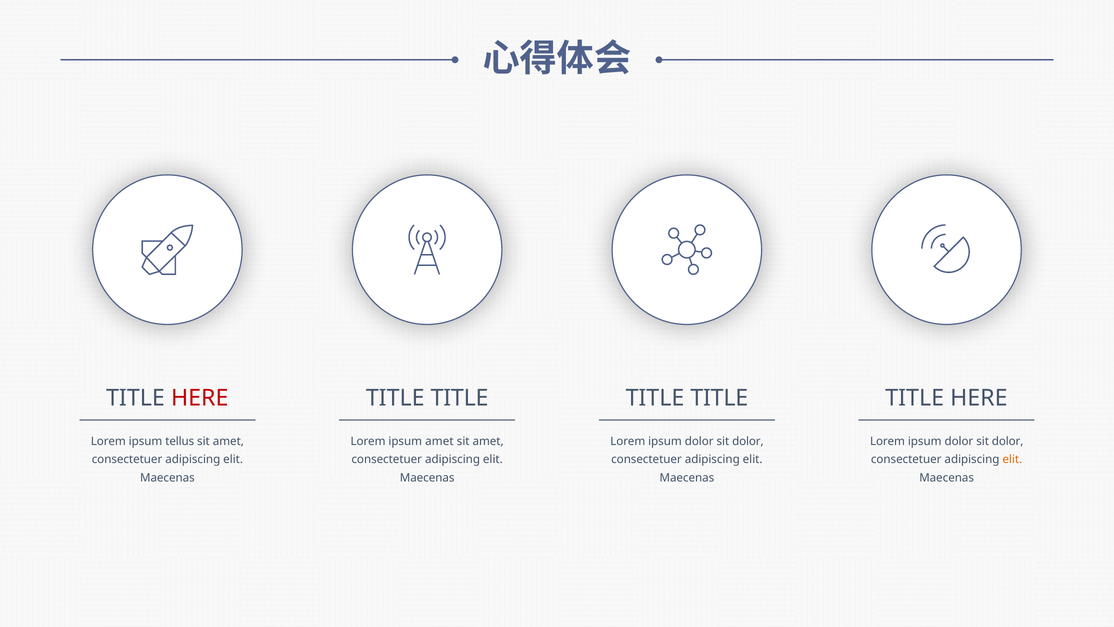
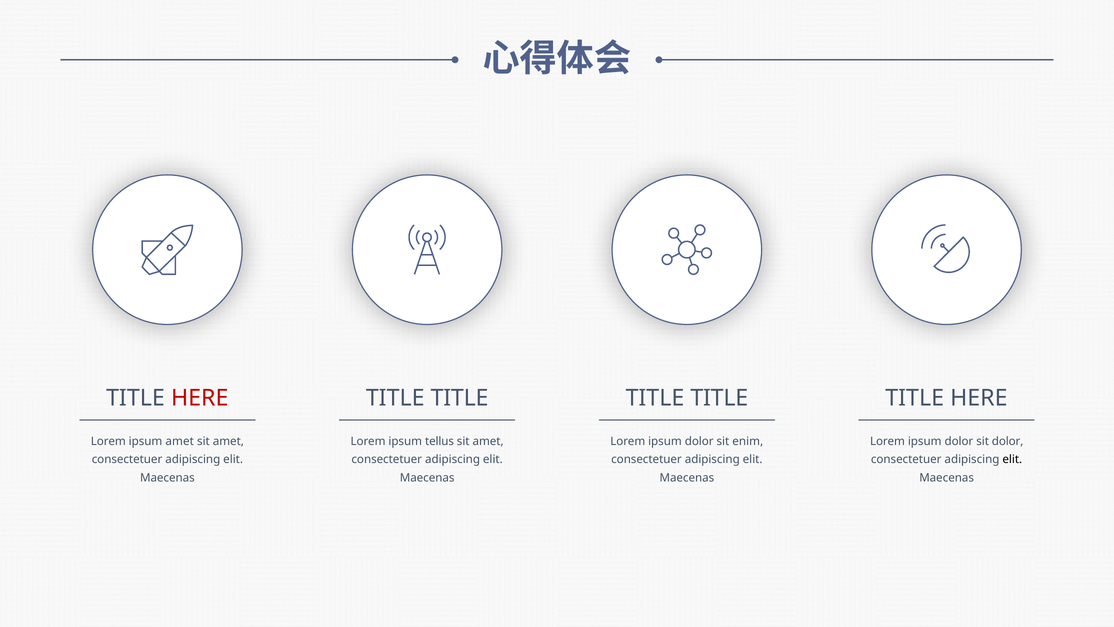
ipsum tellus: tellus -> amet (180, 441)
ipsum amet: amet -> tellus (440, 441)
dolor: dolor -> enim (748, 441)
elit colour: orange -> black (1012, 459)
